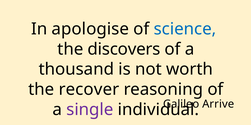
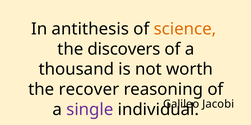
apologise: apologise -> antithesis (90, 29)
science colour: blue -> orange (185, 29)
Arrive: Arrive -> Jacobi (218, 104)
